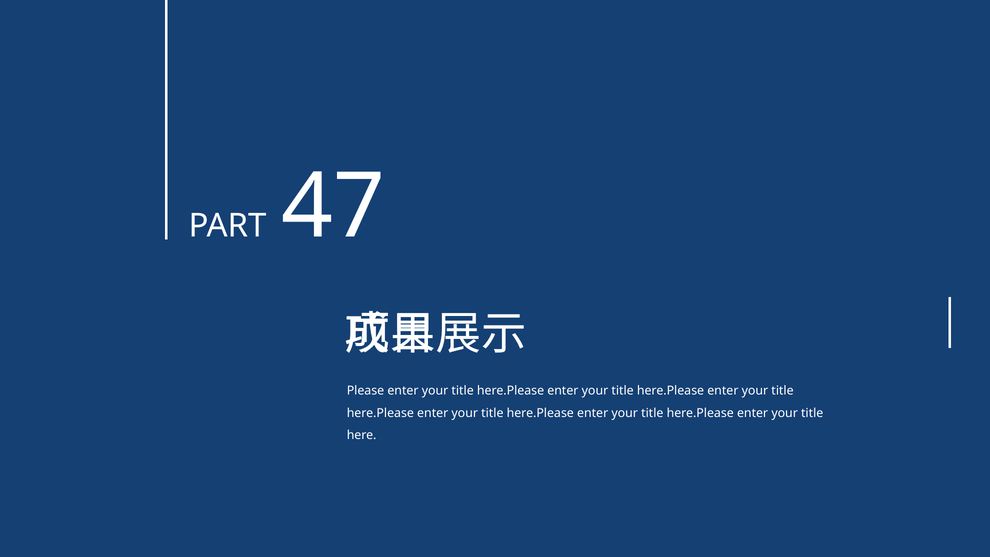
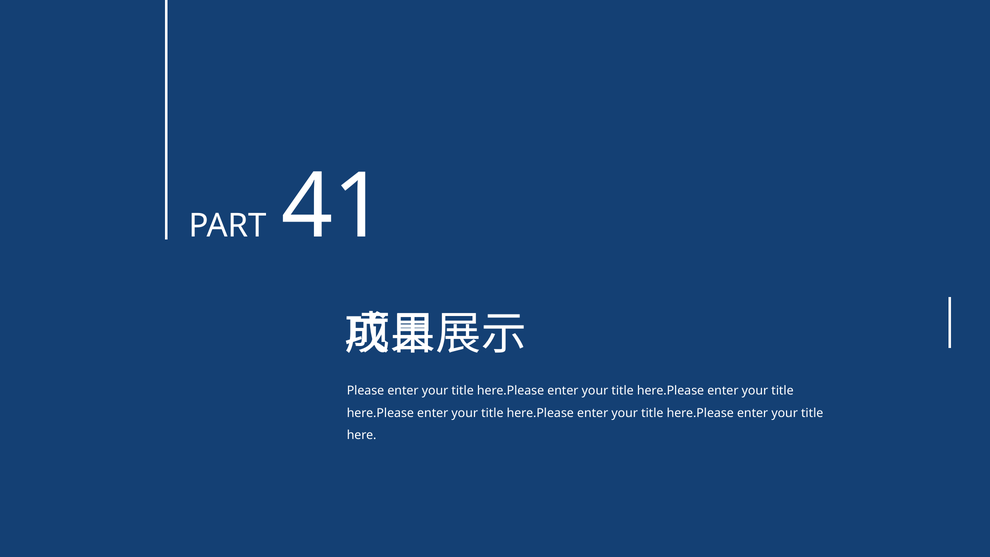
47: 47 -> 41 (333, 207)
